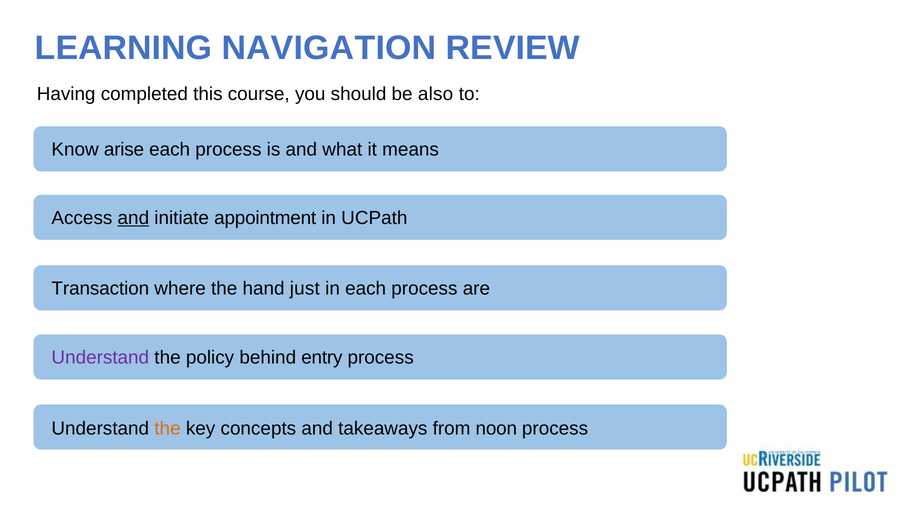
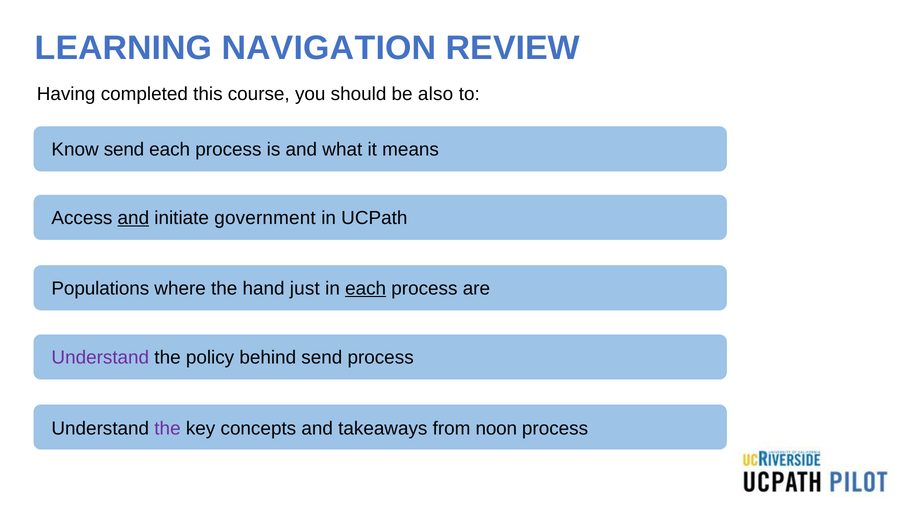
Know arise: arise -> send (124, 150)
appointment: appointment -> government (265, 218)
Transaction: Transaction -> Populations (100, 289)
each underline: none -> present (366, 289)
behind entry: entry -> send (322, 358)
the colour: orange -> purple (167, 429)
